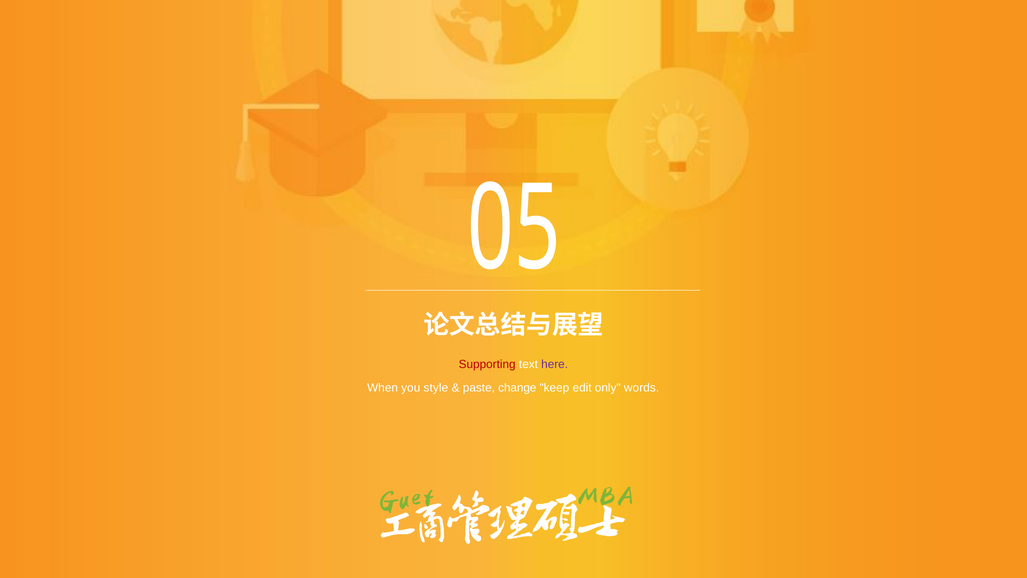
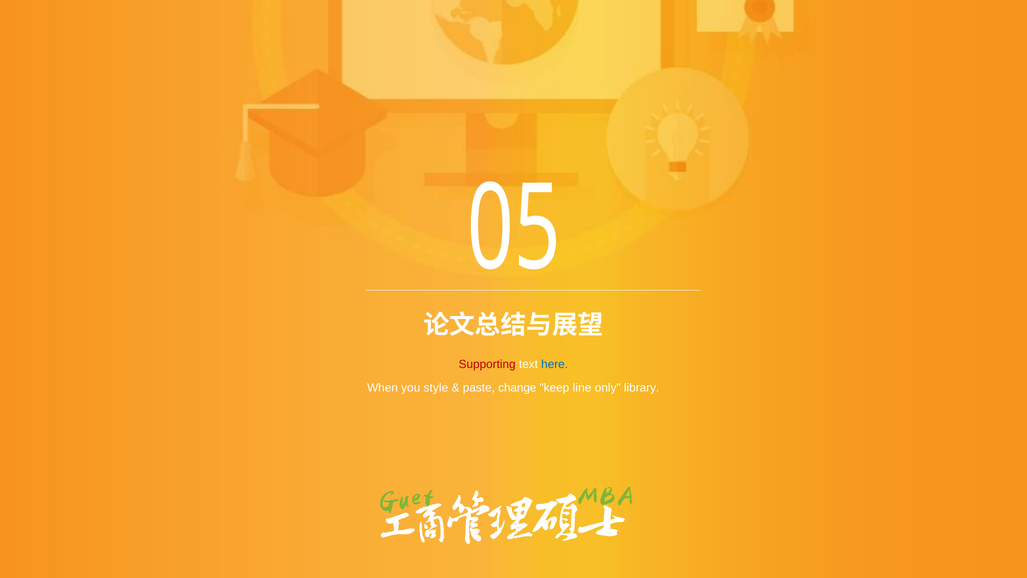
here colour: purple -> blue (555, 364)
edit: edit -> line (582, 388)
words: words -> library (642, 388)
